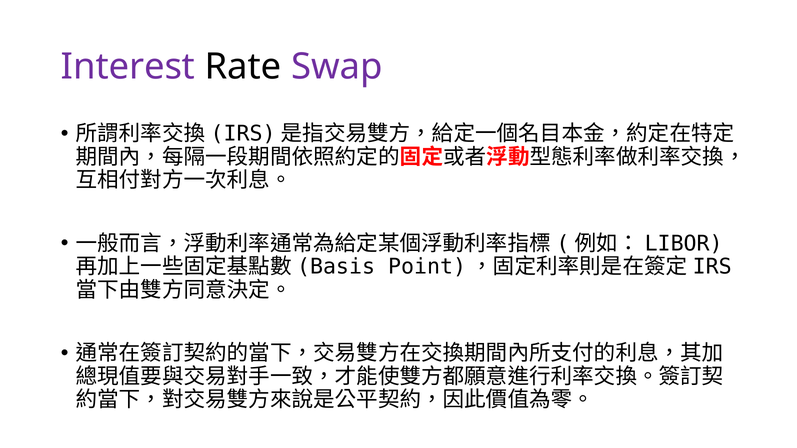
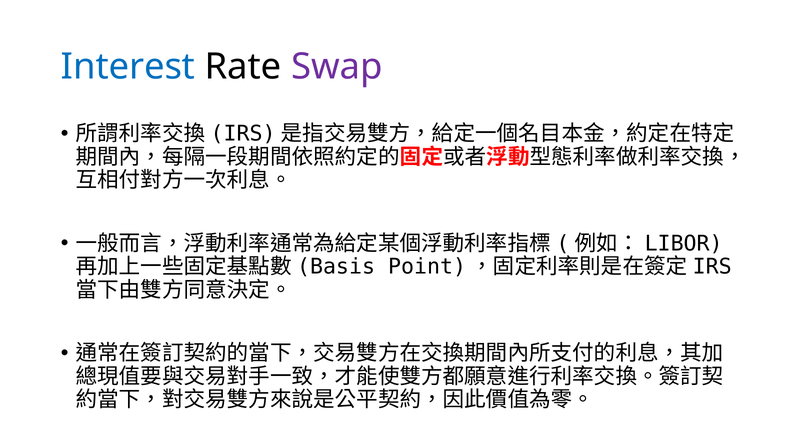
Interest colour: purple -> blue (128, 67)
